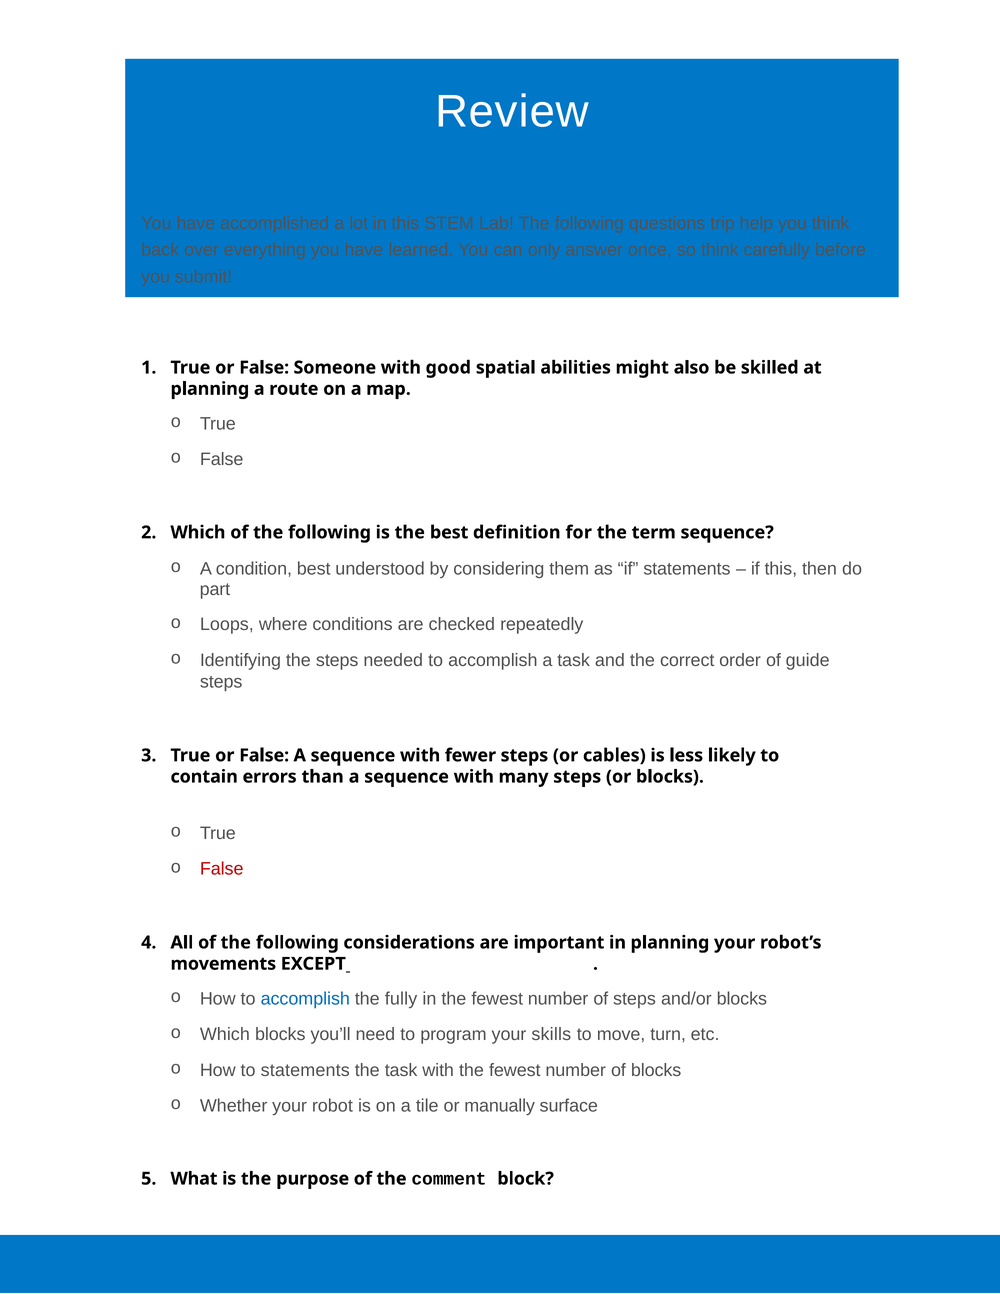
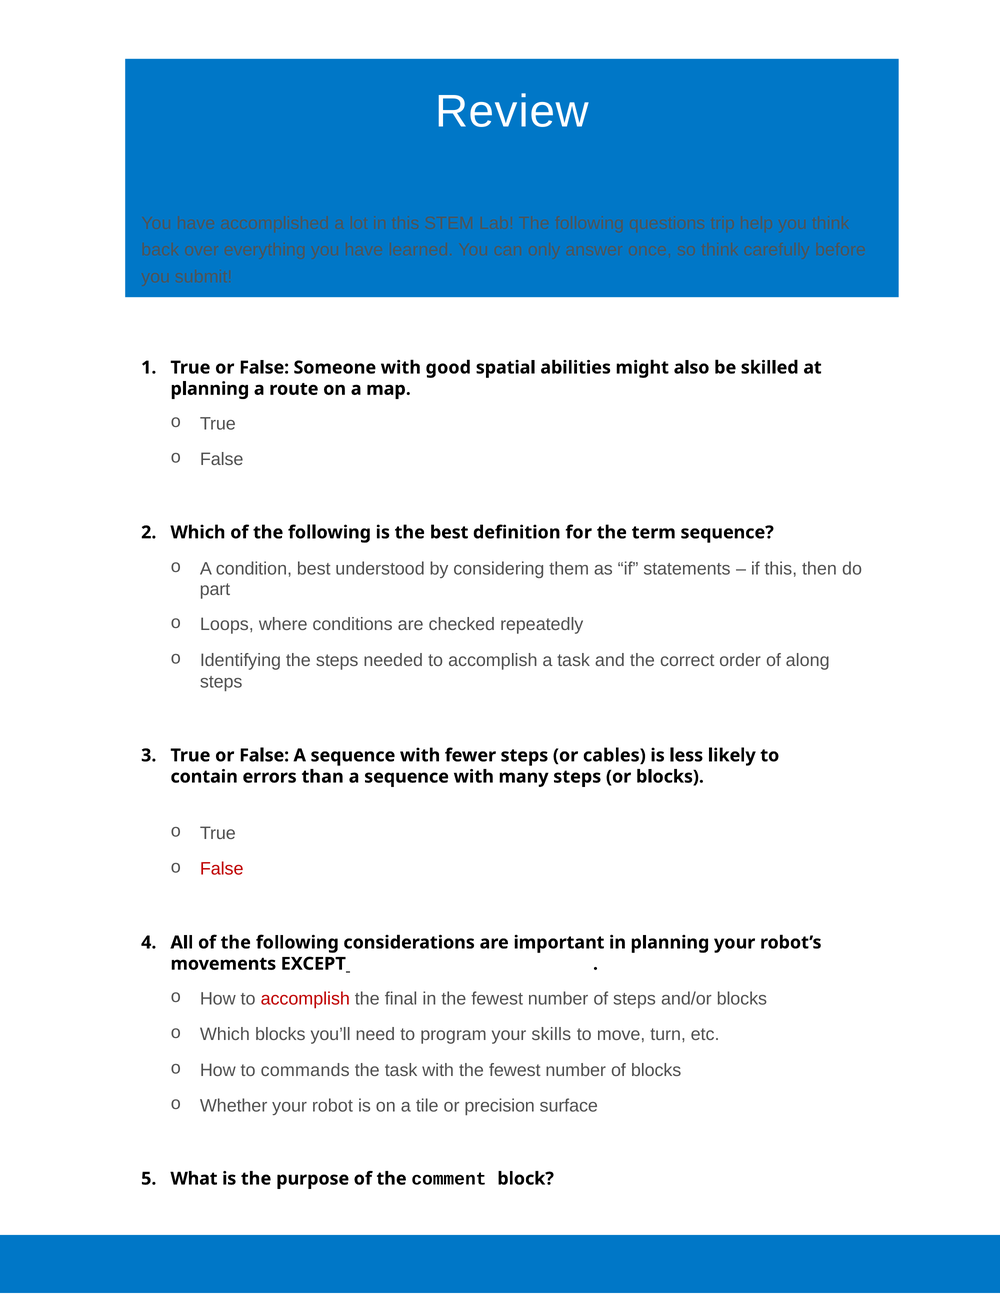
guide: guide -> along (808, 660)
accomplish colour: blue -> red (305, 999)
fully: fully -> final (401, 999)
to statements: statements -> commands (305, 1070)
manually: manually -> precision (500, 1106)
